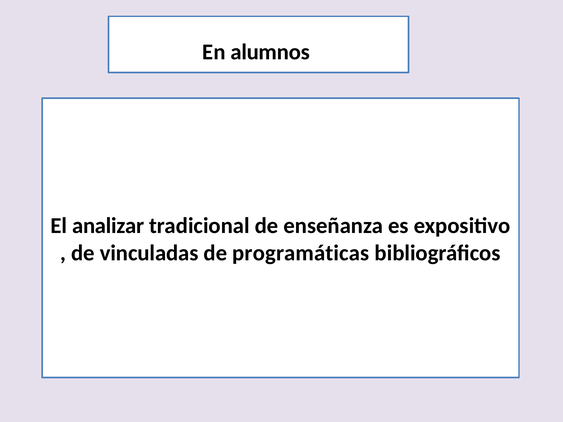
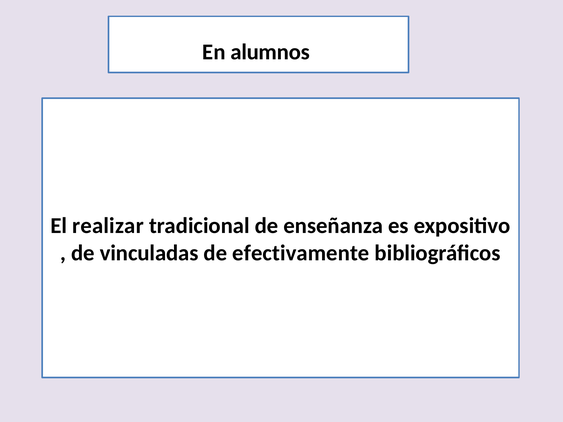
analizar: analizar -> realizar (108, 226)
programáticas: programáticas -> efectivamente (301, 253)
